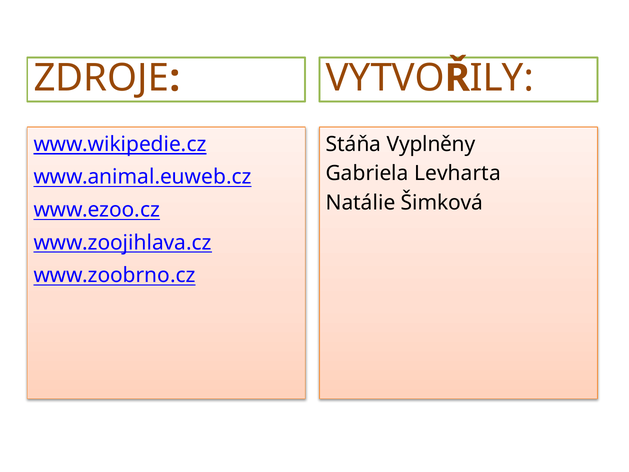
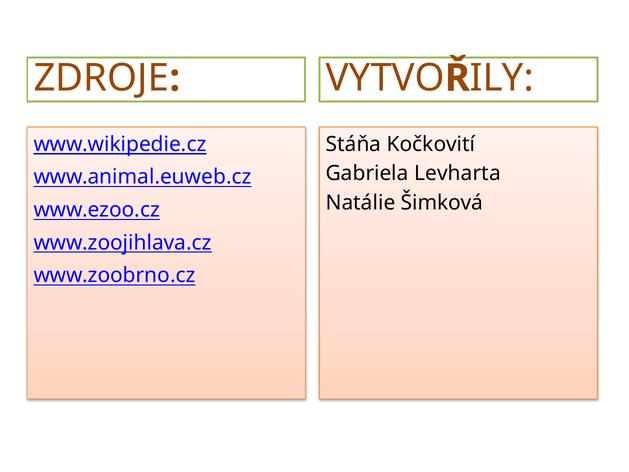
Vyplněny: Vyplněny -> Kočkovití (431, 144)
